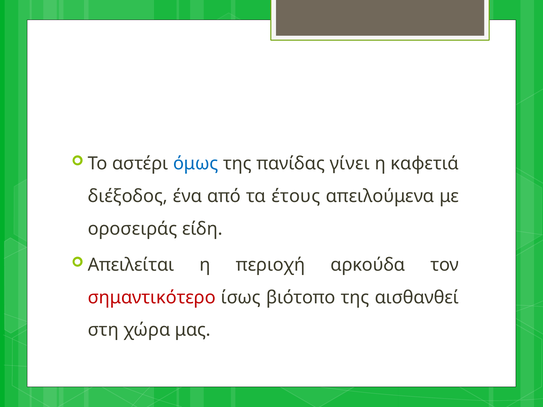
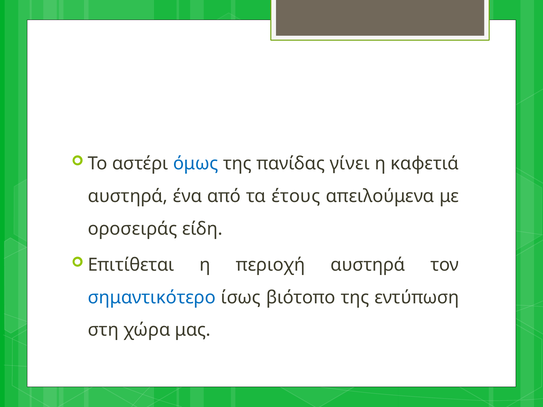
διέξοδος: διέξοδος -> αυστηρά (128, 196)
Απειλείται: Απειλείται -> Επιτίθεται (131, 265)
περιοχή αρκούδα: αρκούδα -> αυστηρά (368, 265)
σημαντικότερο colour: red -> blue (152, 298)
αισθανθεί: αισθανθεί -> εντύπωση (417, 298)
